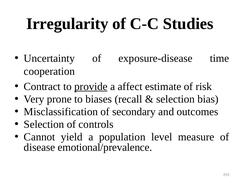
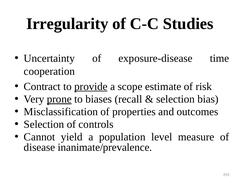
affect: affect -> scope (130, 86)
prone underline: none -> present (59, 99)
secondary: secondary -> properties (134, 112)
emotional/prevalence: emotional/prevalence -> inanimate/prevalence (105, 147)
